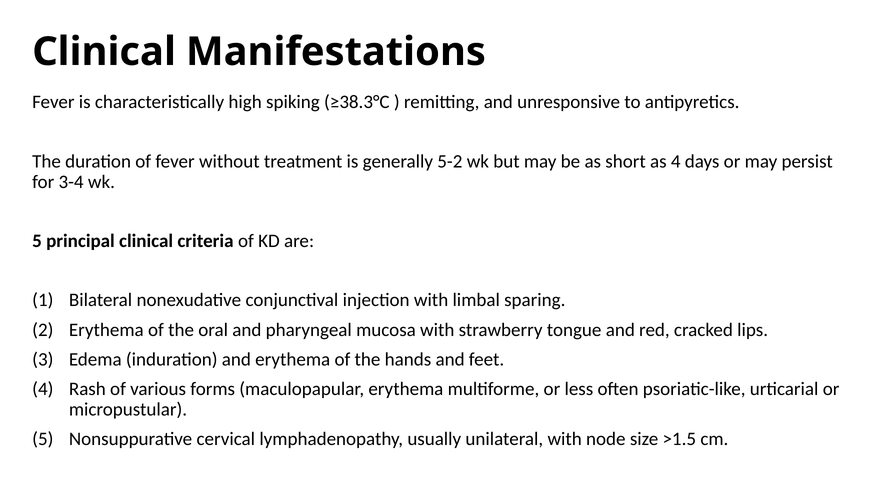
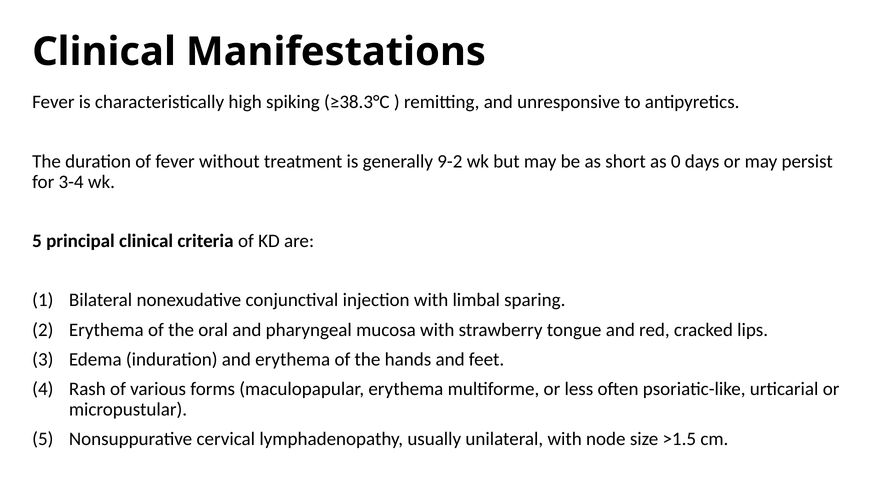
5-2: 5-2 -> 9-2 (450, 161)
as 4: 4 -> 0 (676, 161)
